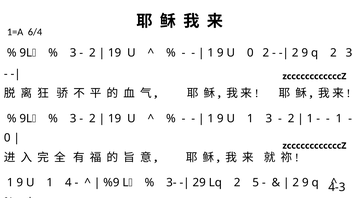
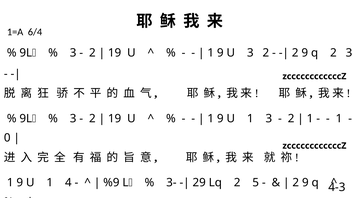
U 0: 0 -> 3 (250, 53)
